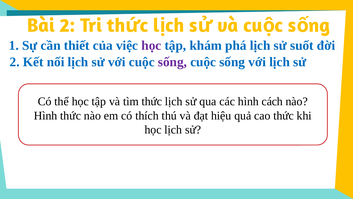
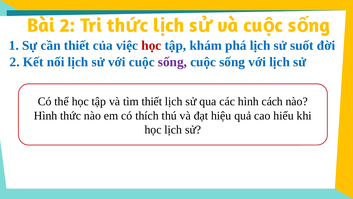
học colour: purple -> red (151, 45)
tìm thức: thức -> thiết (152, 101)
cao thức: thức -> hiểu (284, 115)
